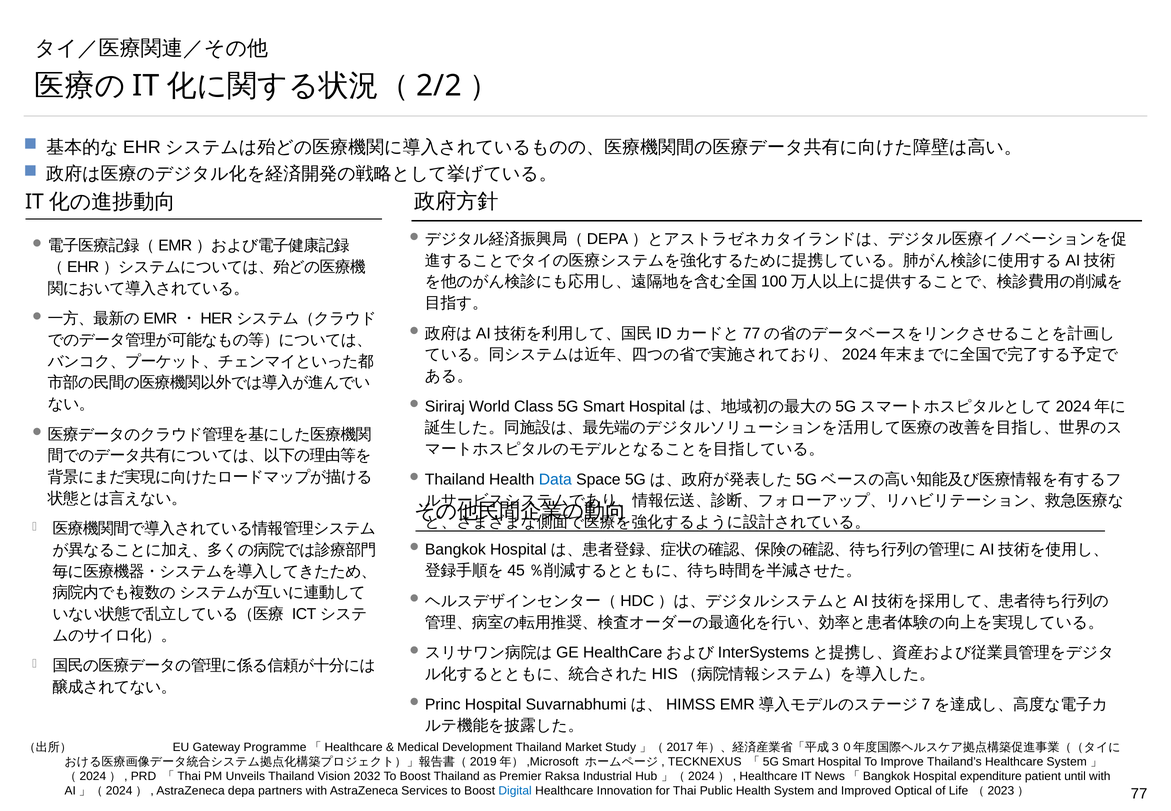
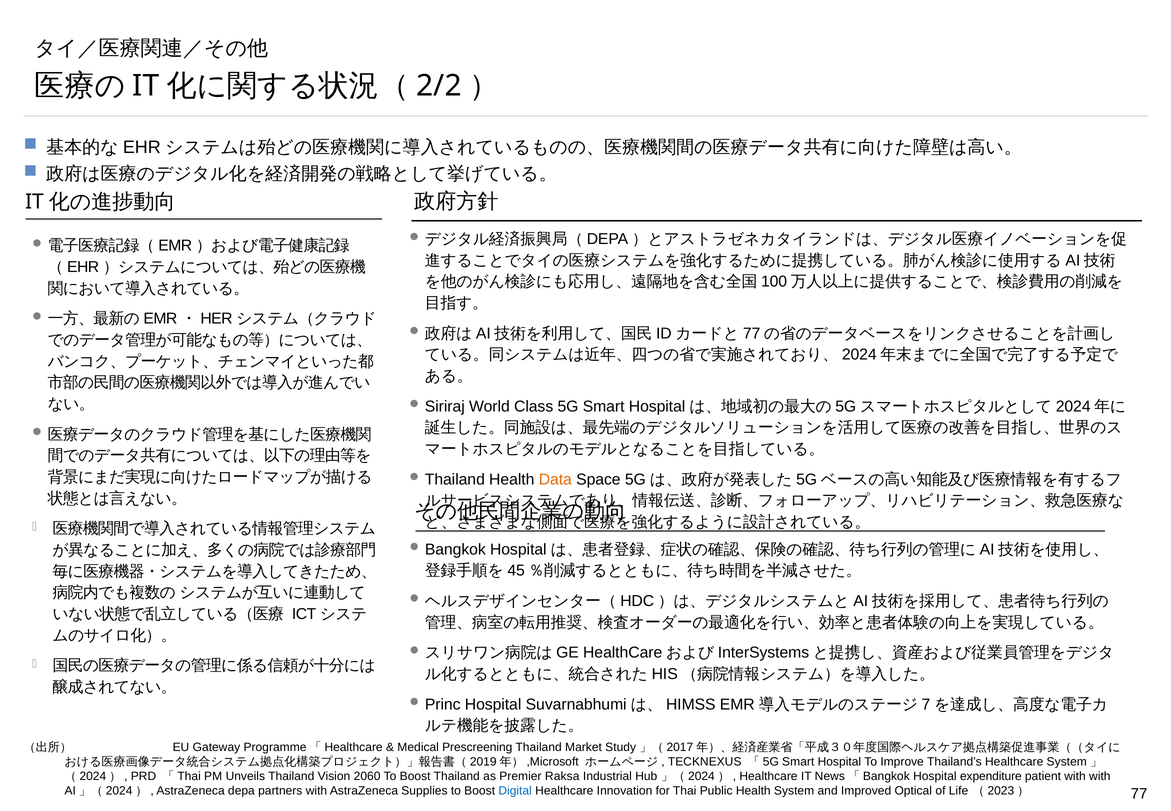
Data colour: blue -> orange (555, 479)
Development: Development -> Prescreening (477, 747)
2032: 2032 -> 2060 (367, 776)
patient until: until -> with (1075, 776)
Services: Services -> Supplies (424, 790)
